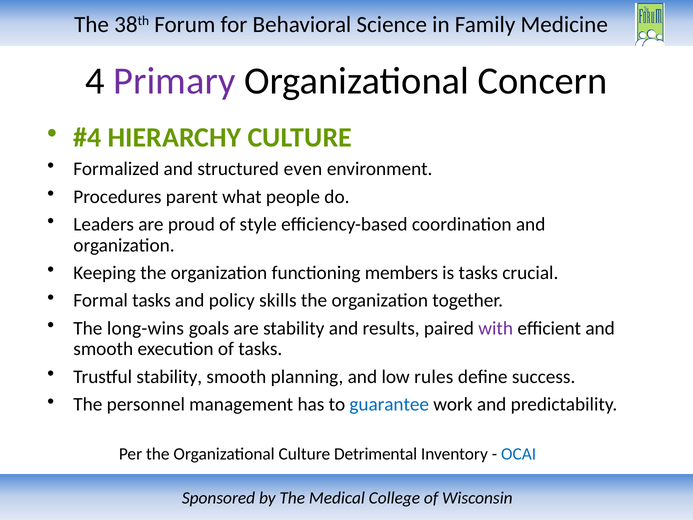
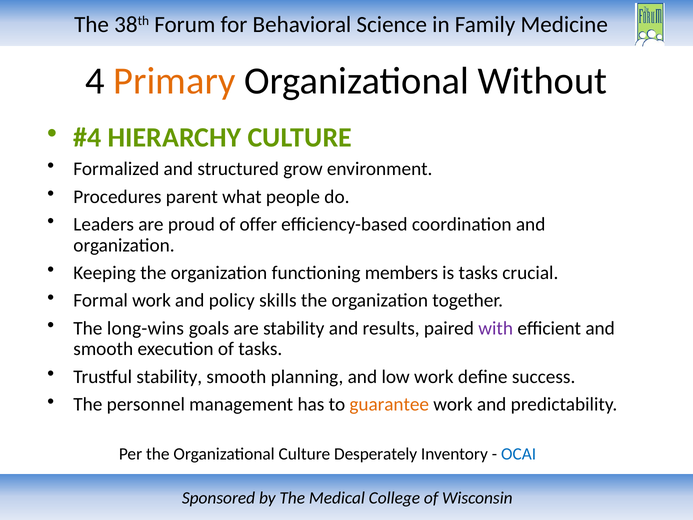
Primary colour: purple -> orange (174, 81)
Concern: Concern -> Without (542, 81)
even: even -> grow (303, 169)
style: style -> offer (258, 224)
Formal tasks: tasks -> work (152, 300)
low rules: rules -> work (434, 377)
guarantee colour: blue -> orange (389, 404)
Detrimental: Detrimental -> Desperately (376, 454)
